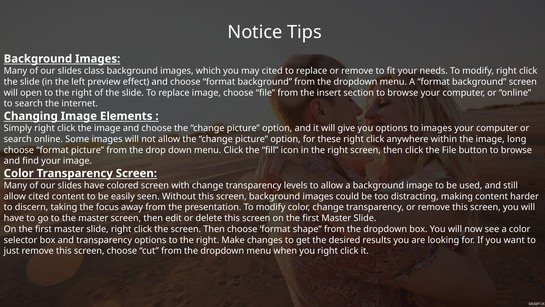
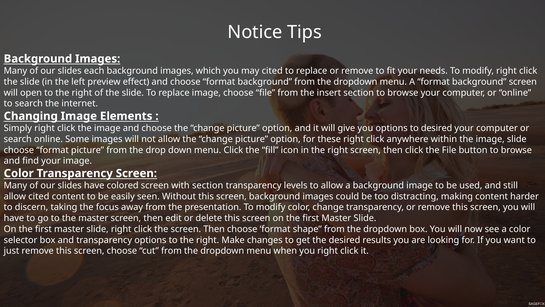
class: class -> each (94, 71)
to images: images -> desired (437, 128)
image long: long -> slide (517, 139)
with change: change -> section (208, 185)
